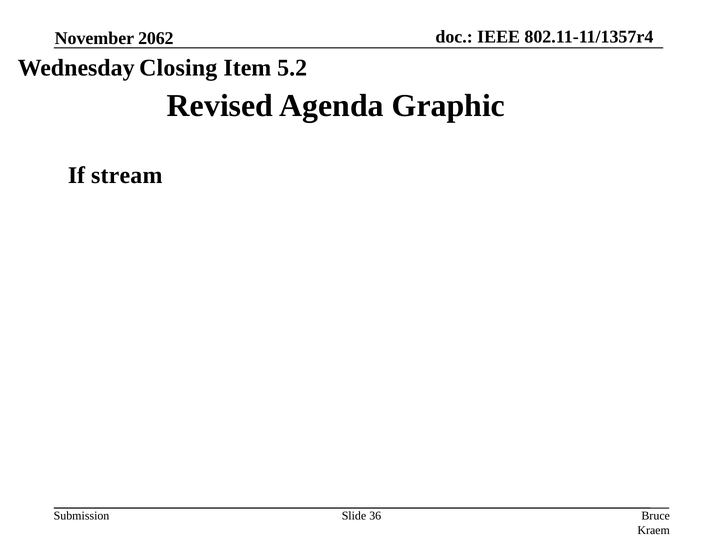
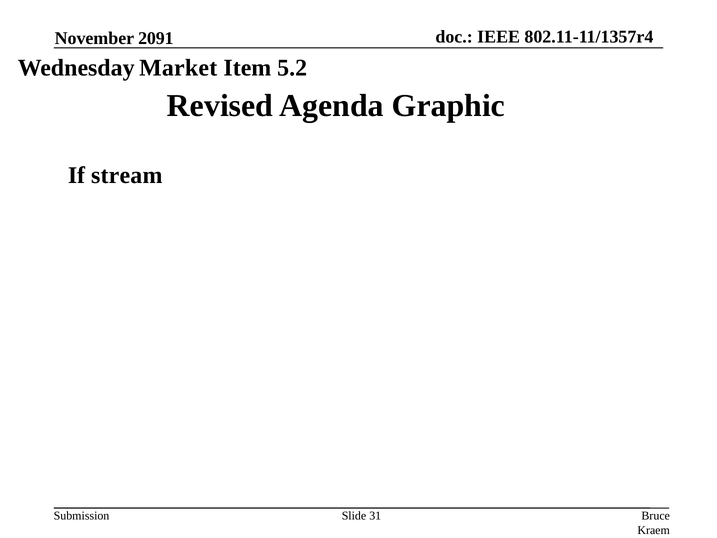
2062: 2062 -> 2091 (156, 38)
Closing: Closing -> Market (178, 68)
36: 36 -> 31 (375, 516)
